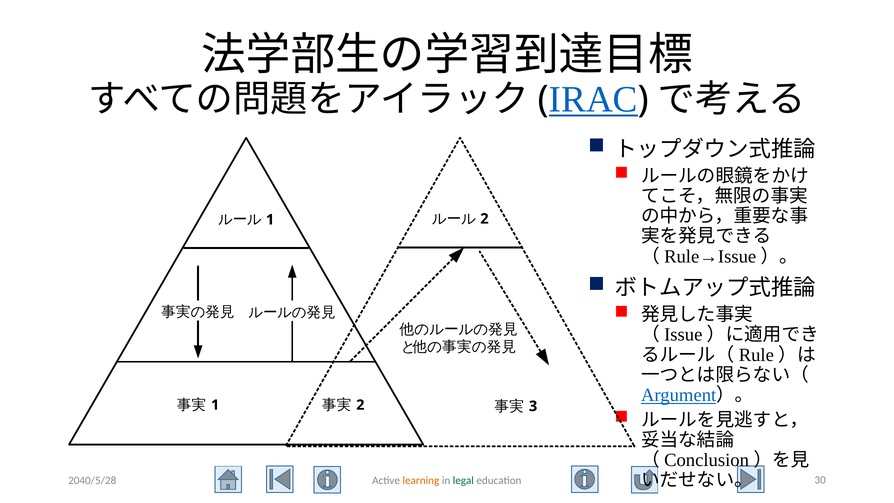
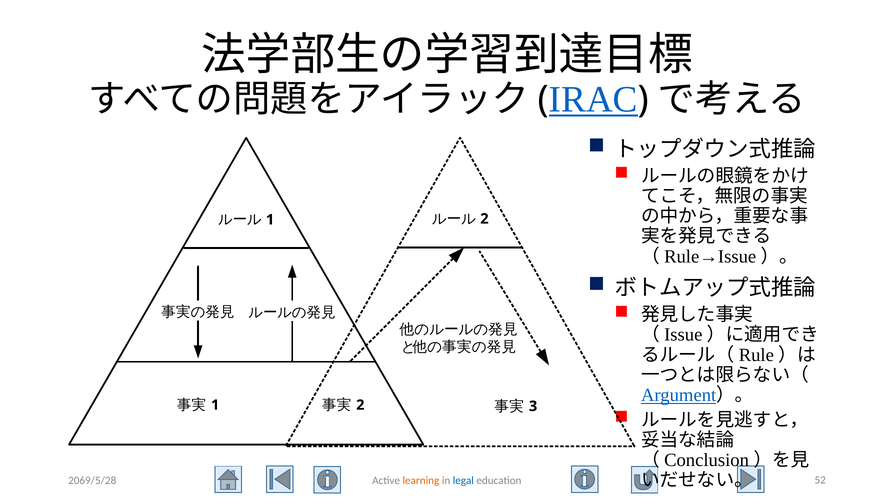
2040/5/28: 2040/5/28 -> 2069/5/28 (92, 480)
legal colour: green -> blue (463, 480)
30: 30 -> 52 (820, 480)
